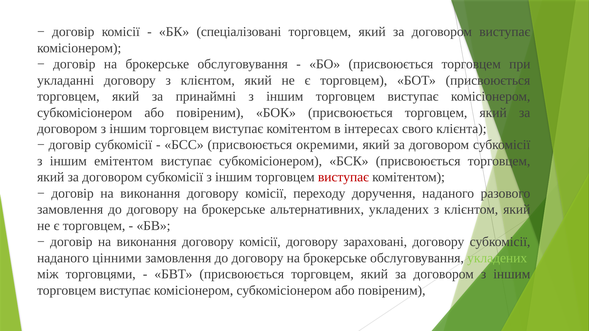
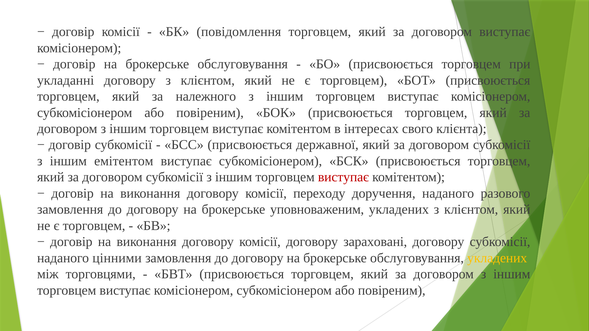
спеціалізовані: спеціалізовані -> повідомлення (239, 32)
принаймні: принаймні -> належного (206, 96)
окремими: окремими -> державної (327, 145)
альтернативних: альтернативних -> уповноваженим (317, 210)
укладених colour: light green -> yellow (497, 258)
